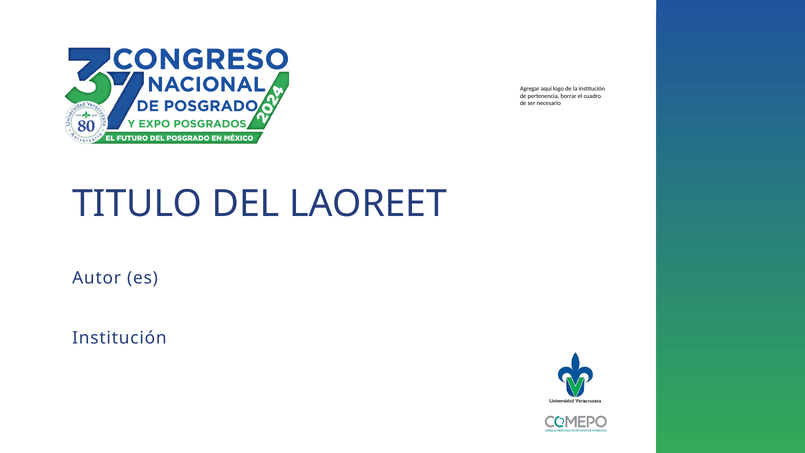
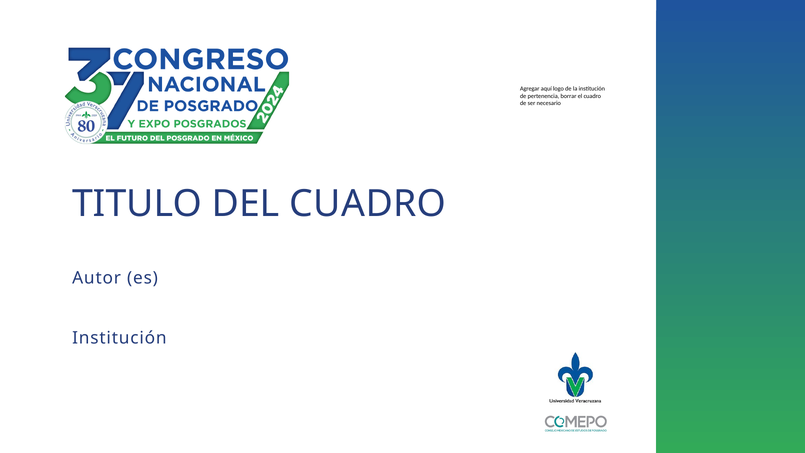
DEL LAOREET: LAOREET -> CUADRO (368, 204)
